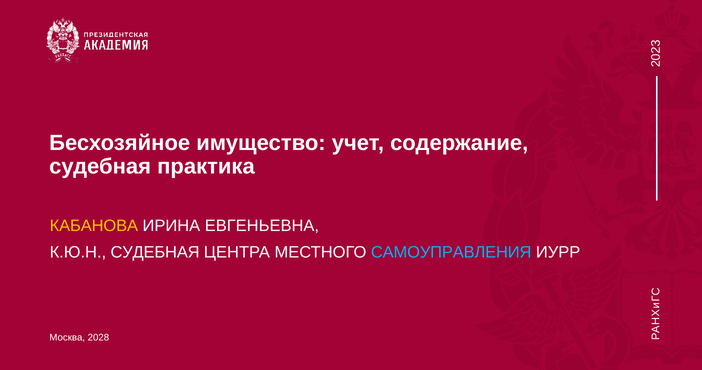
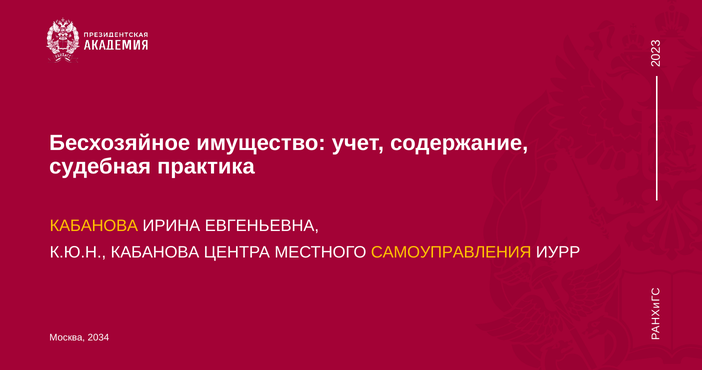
К.Ю.Н СУДЕБНАЯ: СУДЕБНАЯ -> КАБАНОВА (155, 253)
САМОУПРАВЛЕНИЯ colour: light blue -> yellow (451, 253)
2028: 2028 -> 2034 (98, 338)
